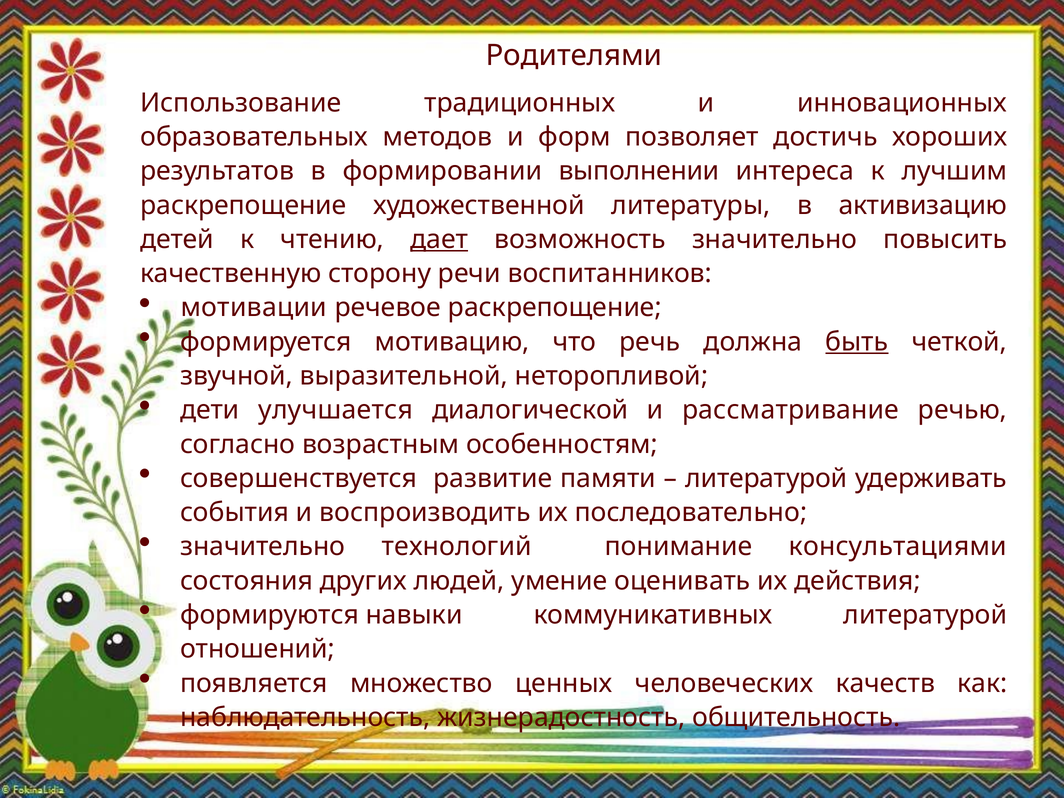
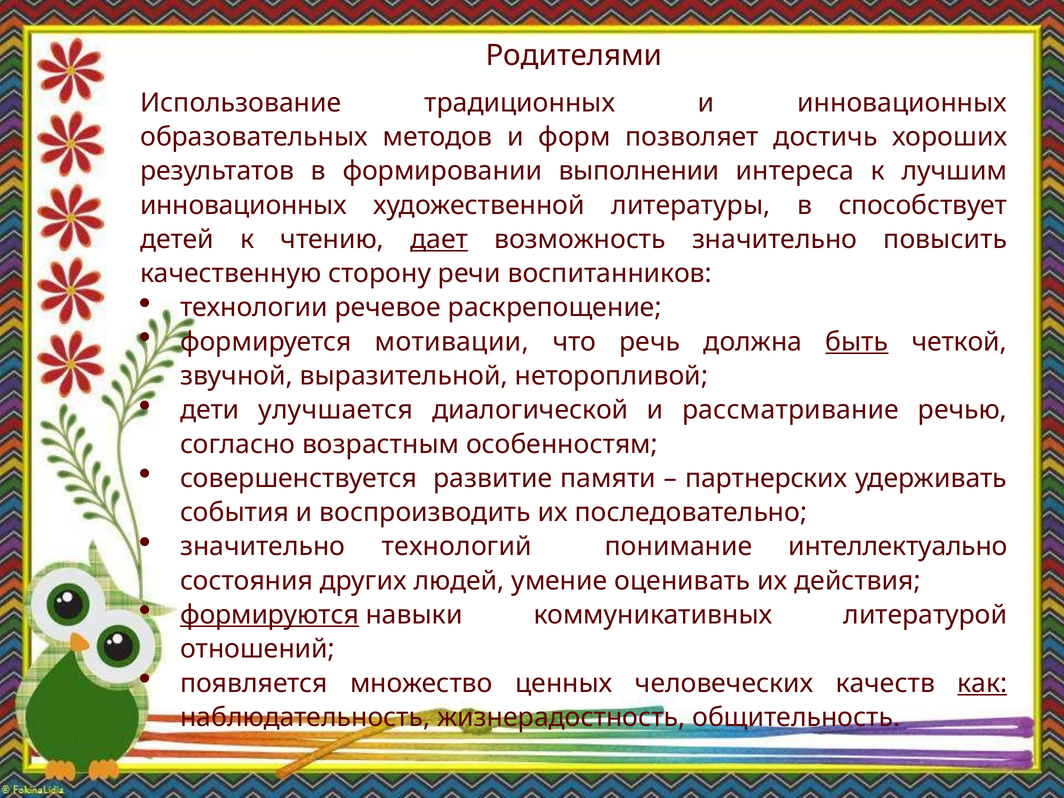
раскрепощение: раскрепощение -> инновационных (243, 205)
активизацию: активизацию -> способствует (923, 205)
мотивации: мотивации -> технологии (254, 308)
мотивацию: мотивацию -> мотивации (452, 342)
литературой: литературой -> партнерских (766, 478)
консультациями: консультациями -> интеллектуально (898, 547)
формируются underline: none -> present (270, 615)
как underline: none -> present (982, 683)
